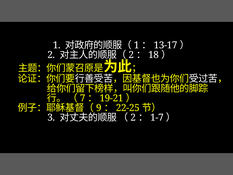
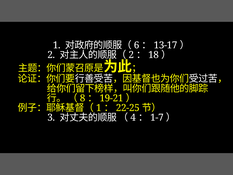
1: 1 -> 6 (137, 45)
7: 7 -> 8 (83, 98)
9: 9 -> 1 (99, 108)
2: 2 -> 4 (133, 117)
